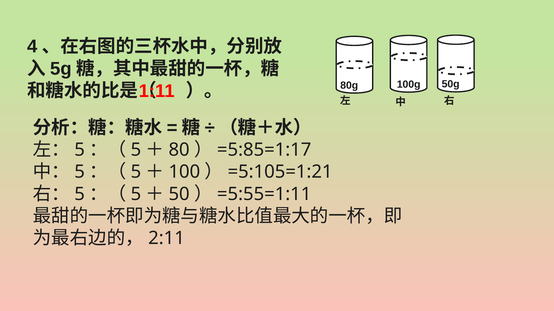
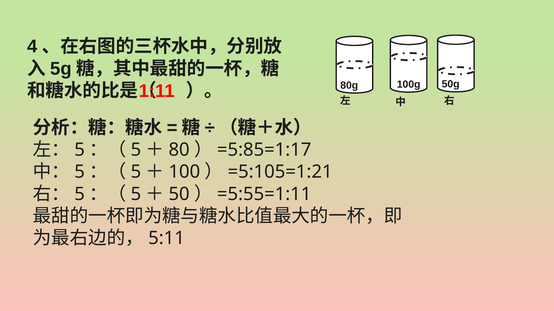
2:11: 2:11 -> 5:11 (167, 239)
